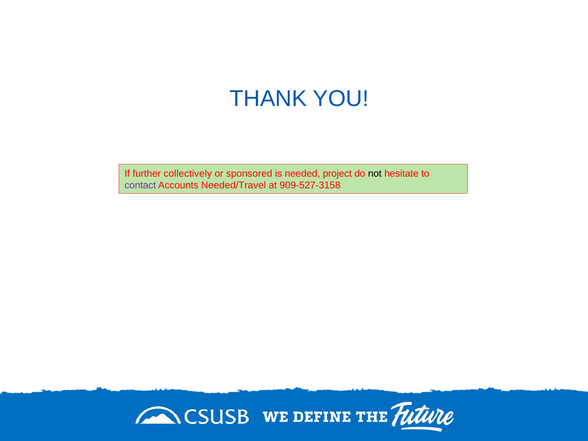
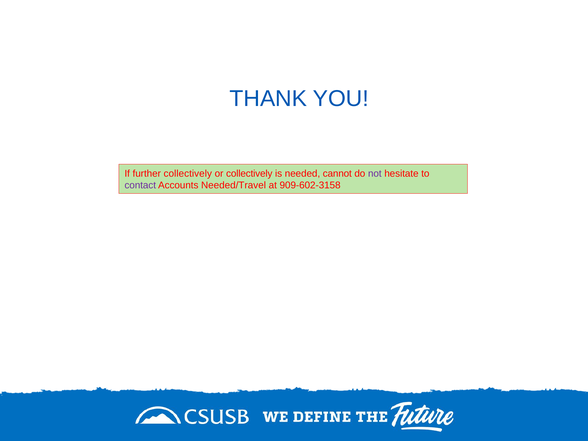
or sponsored: sponsored -> collectively (249, 174)
project: project -> cannot (337, 174)
not colour: black -> purple (375, 174)
909-527-3158: 909-527-3158 -> 909-602-3158 (310, 185)
